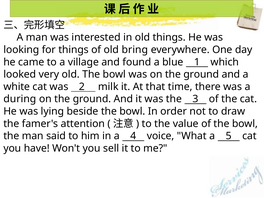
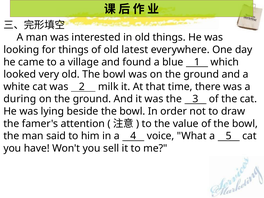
bring: bring -> latest (135, 50)
